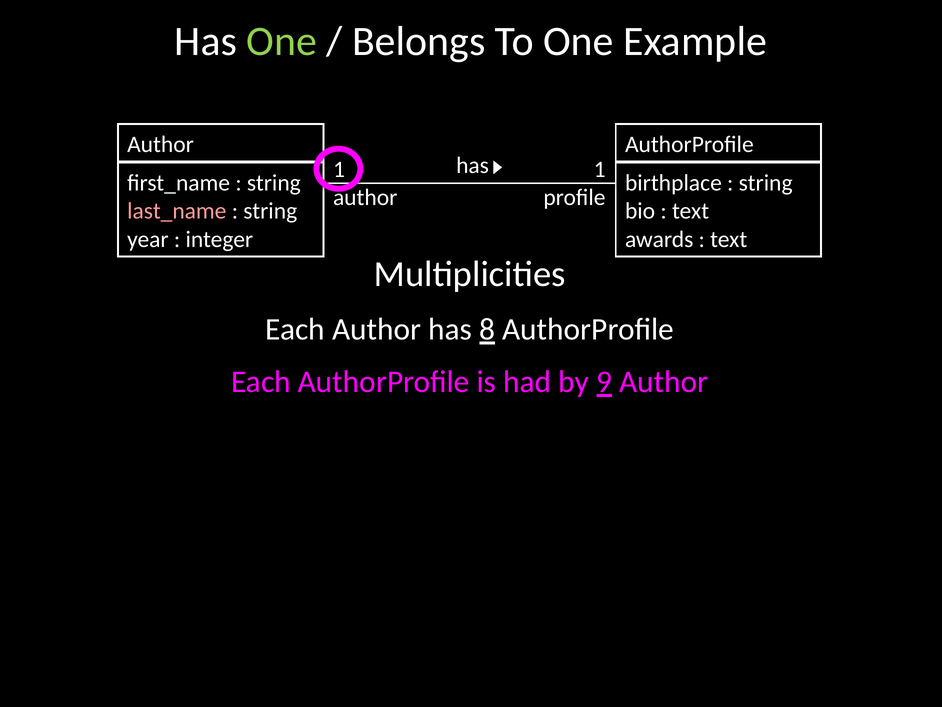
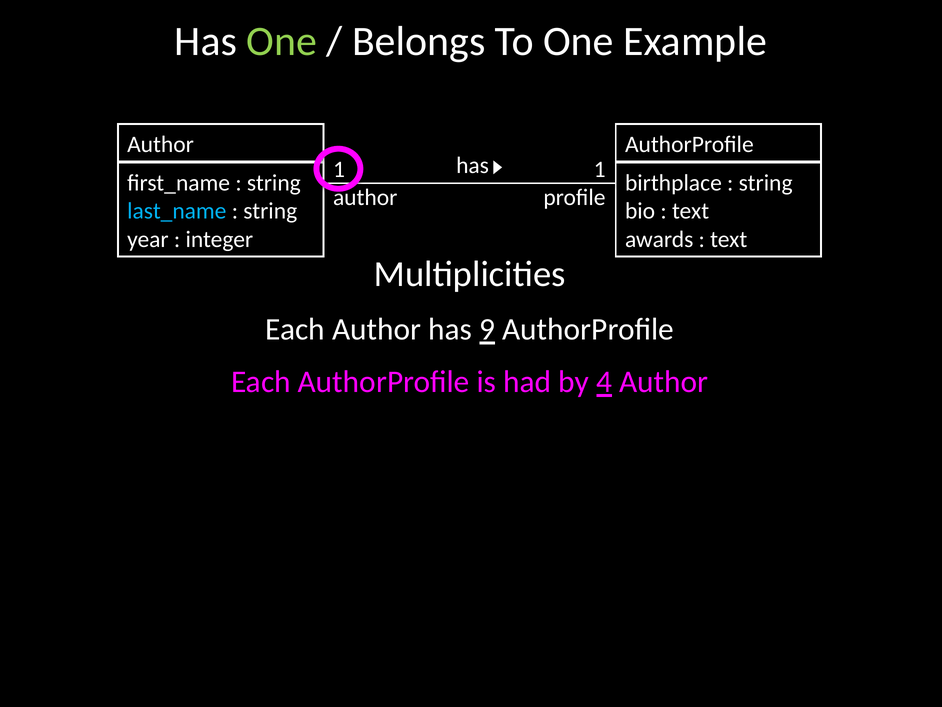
last_name colour: pink -> light blue (177, 211)
8: 8 -> 9 (487, 329)
9: 9 -> 4 (604, 382)
